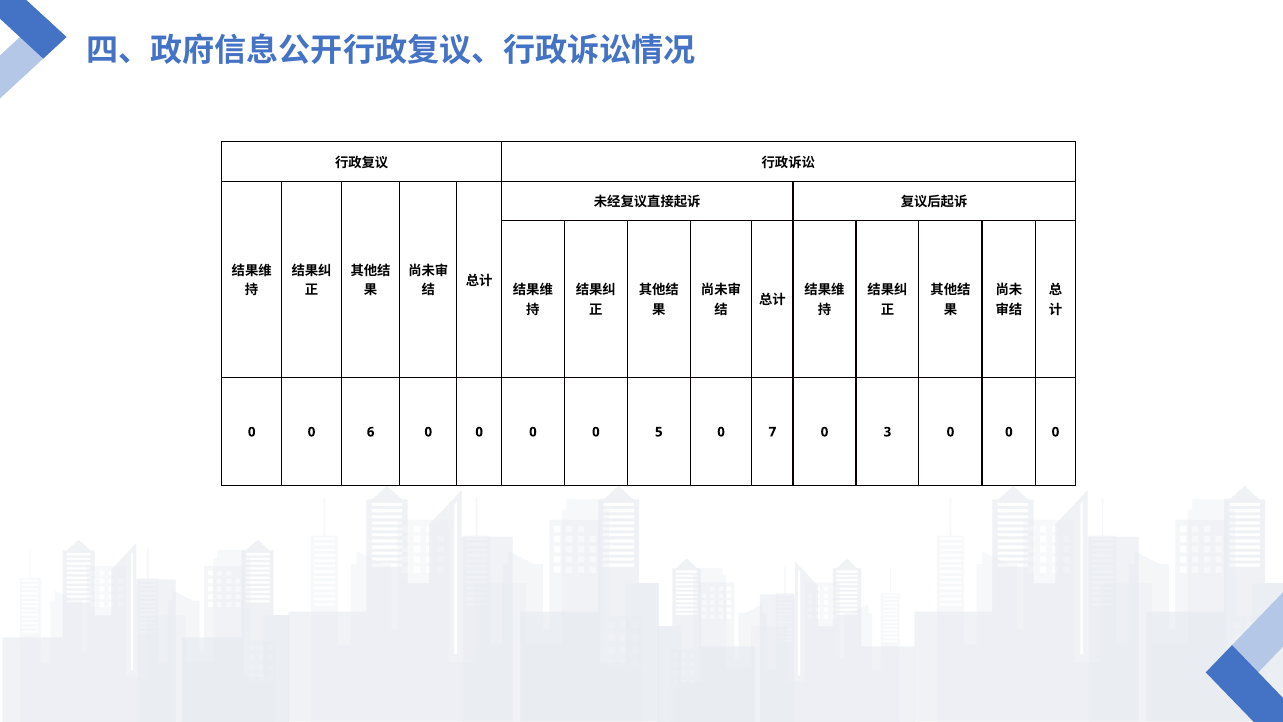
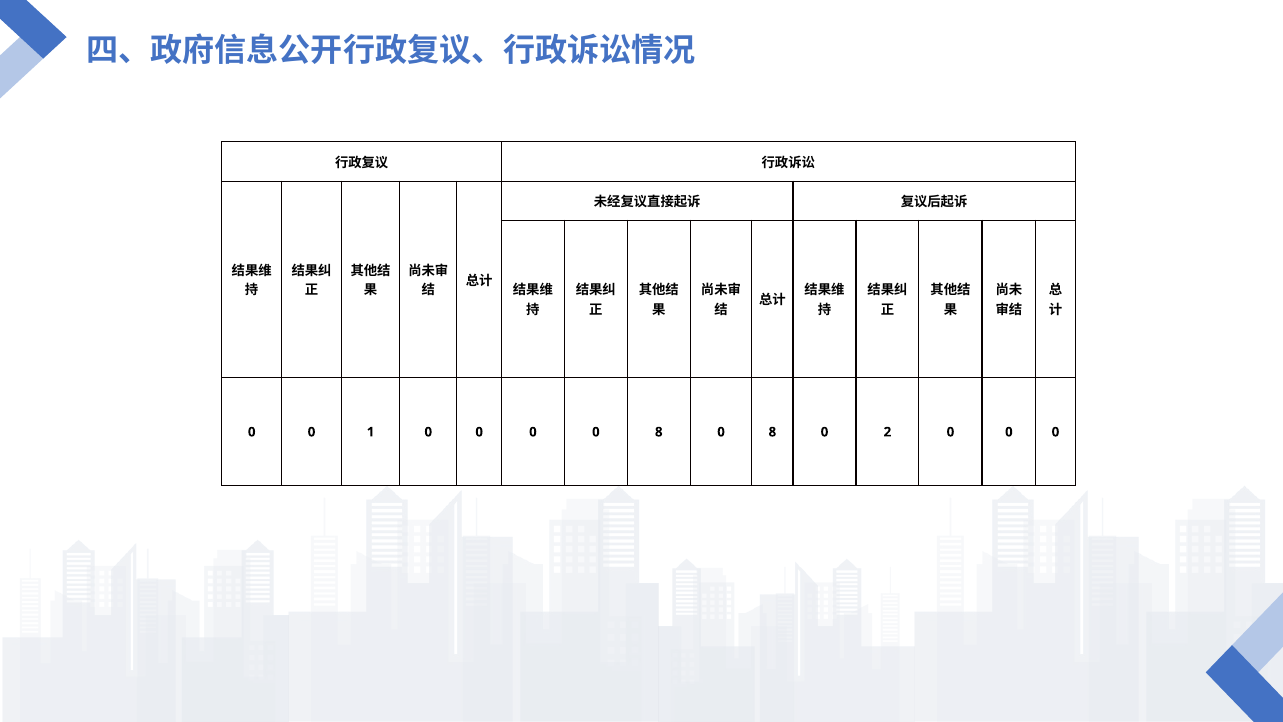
6: 6 -> 1 (371, 432)
0 0 5: 5 -> 8 (659, 432)
7: 7 -> 8 (772, 432)
3: 3 -> 2 (887, 432)
